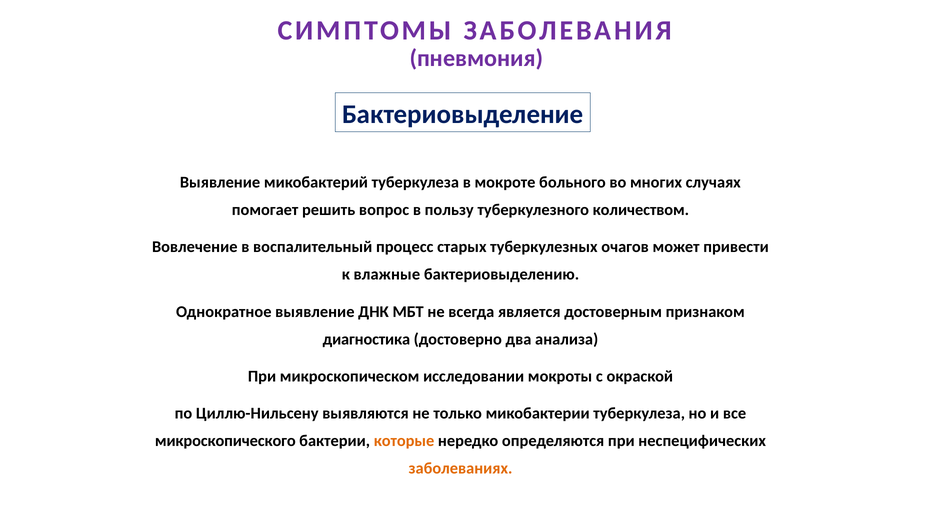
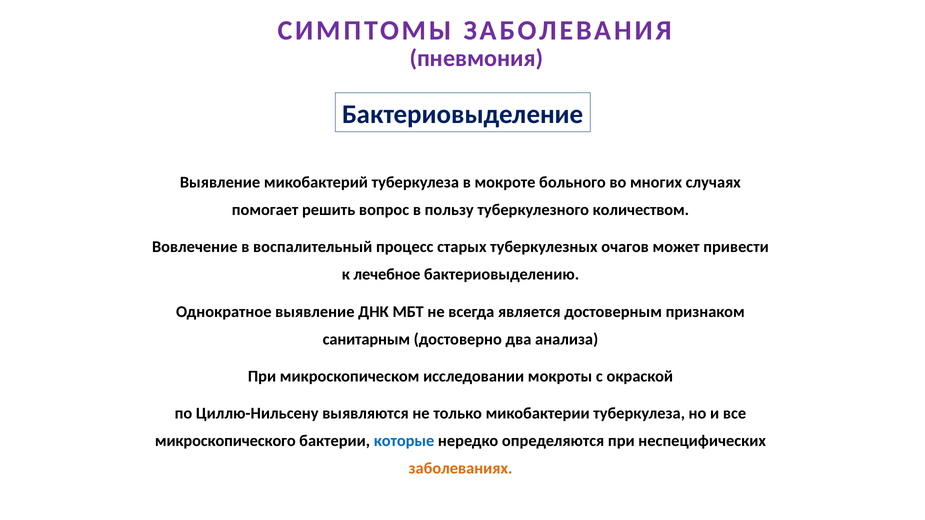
влажные: влажные -> лечебное (387, 275)
диагностика: диагностика -> санитарным (366, 339)
которые colour: orange -> blue (404, 441)
